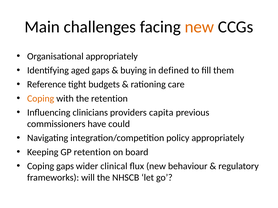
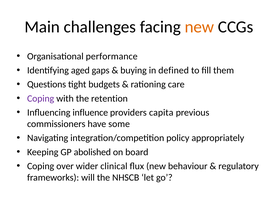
Organisational appropriately: appropriately -> performance (112, 57)
Reference: Reference -> Questions (47, 85)
Coping colour: orange -> purple (41, 99)
clinicians: clinicians -> influence (90, 113)
could: could -> some (119, 124)
GP retention: retention -> abolished (92, 152)
Coping gaps: gaps -> over (65, 166)
